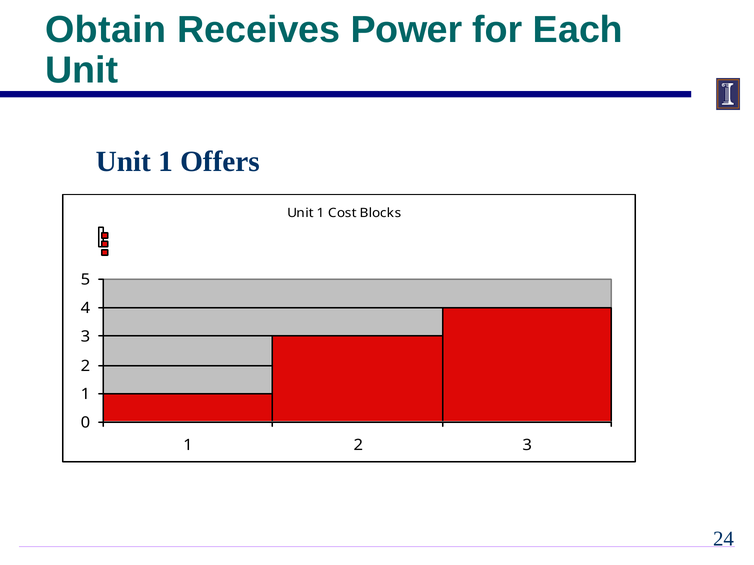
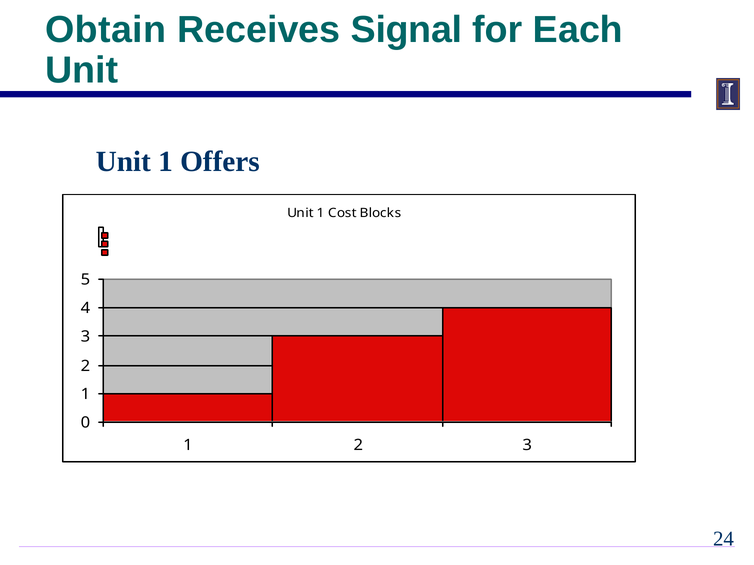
Power: Power -> Signal (406, 30)
